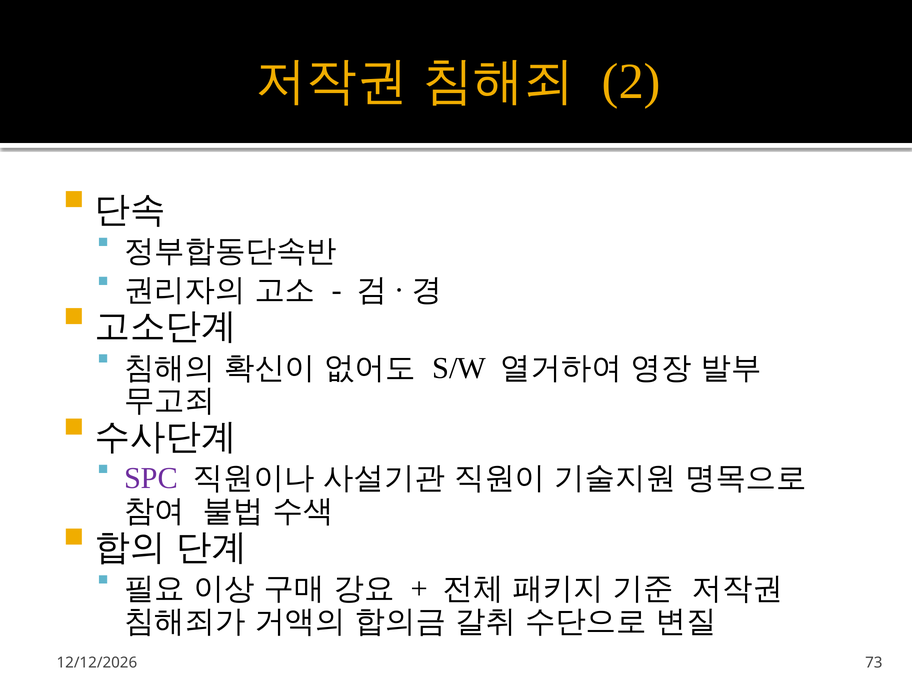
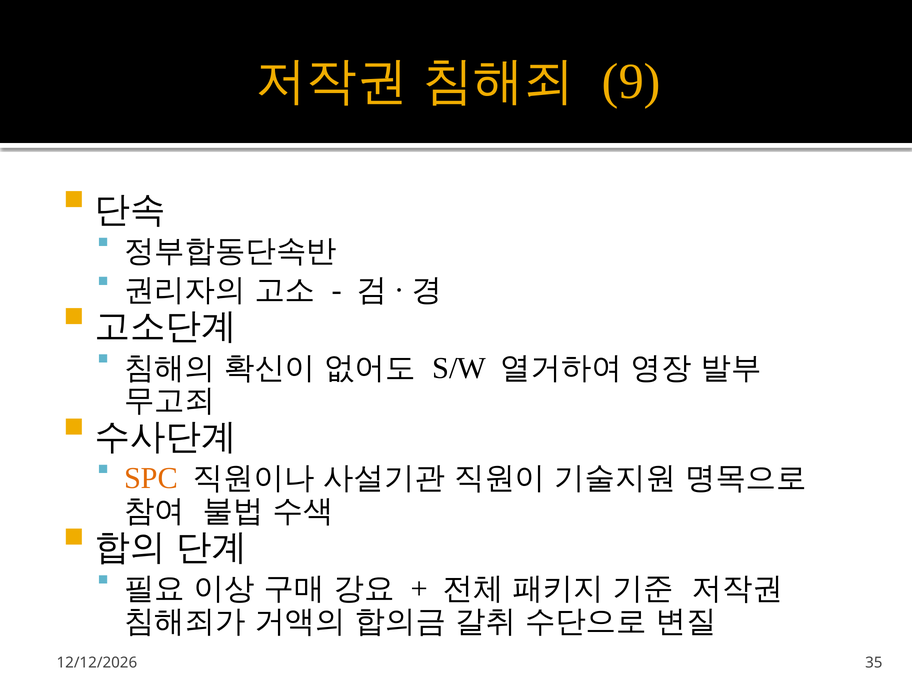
2: 2 -> 9 (631, 82)
SPC colour: purple -> orange (151, 478)
73: 73 -> 35 (874, 663)
